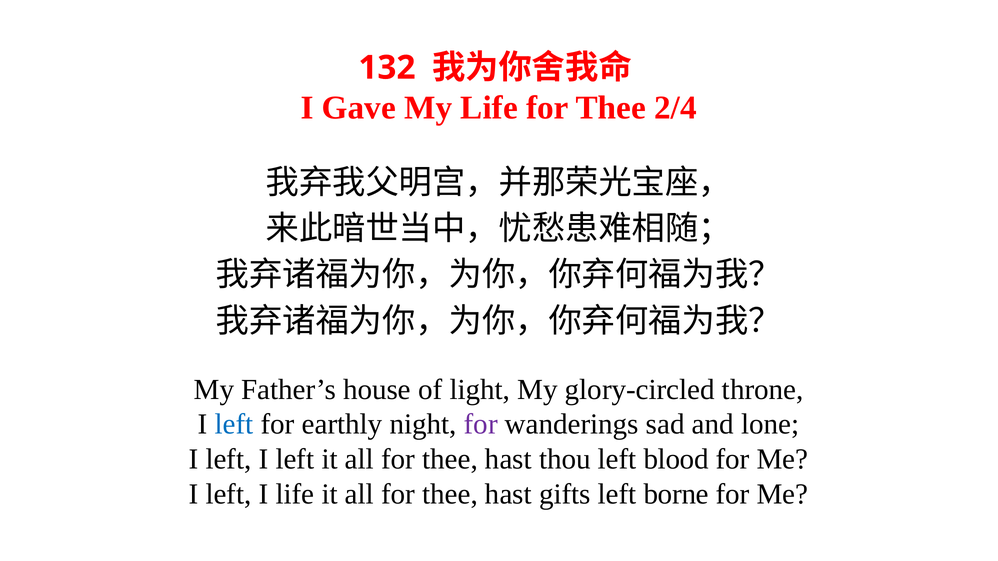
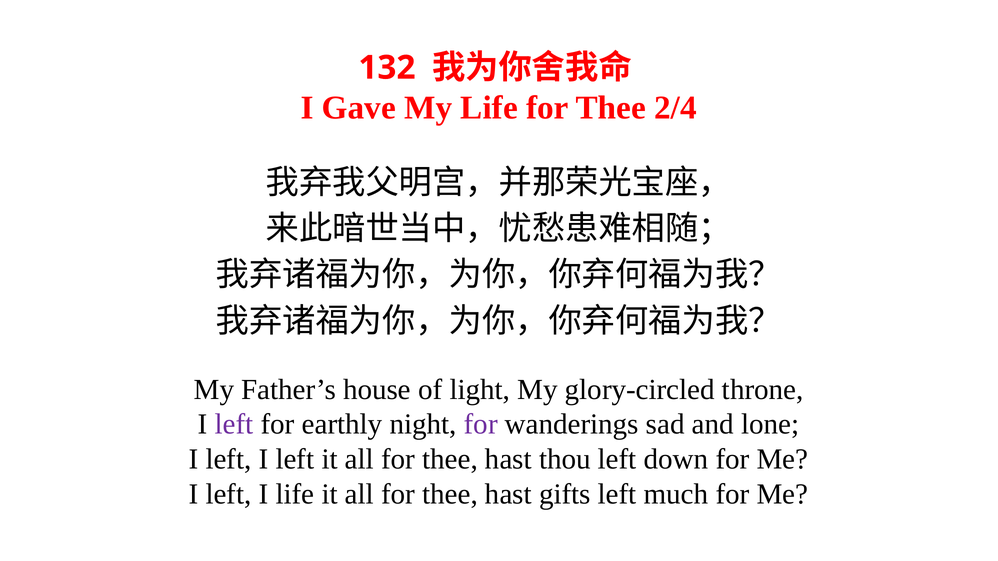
left colour: blue -> purple (234, 425)
blood: blood -> down (676, 460)
borne: borne -> much (676, 495)
